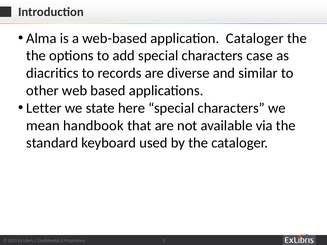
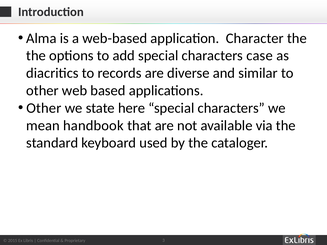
application Cataloger: Cataloger -> Character (255, 38)
Letter: Letter -> Other (44, 108)
